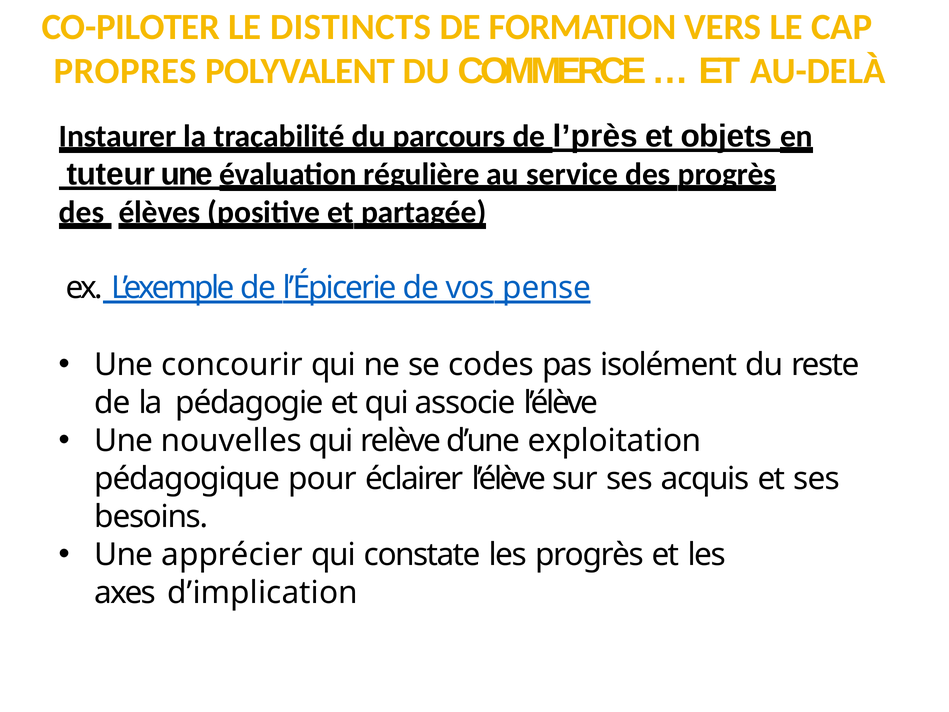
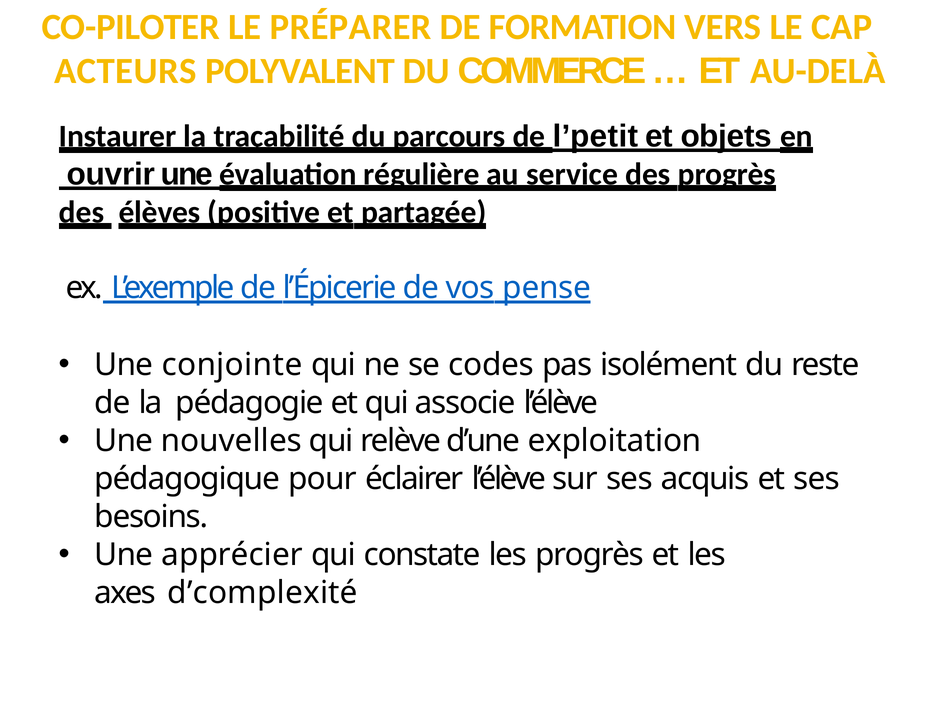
DISTINCTS: DISTINCTS -> PRÉPARER (351, 27)
PROPRES: PROPRES -> ACTEURS (125, 71)
l’près: l’près -> l’petit (595, 136)
tuteur: tuteur -> ouvrir (111, 174)
concourir: concourir -> conjointe (232, 365)
d’implication: d’implication -> d’complexité (263, 593)
